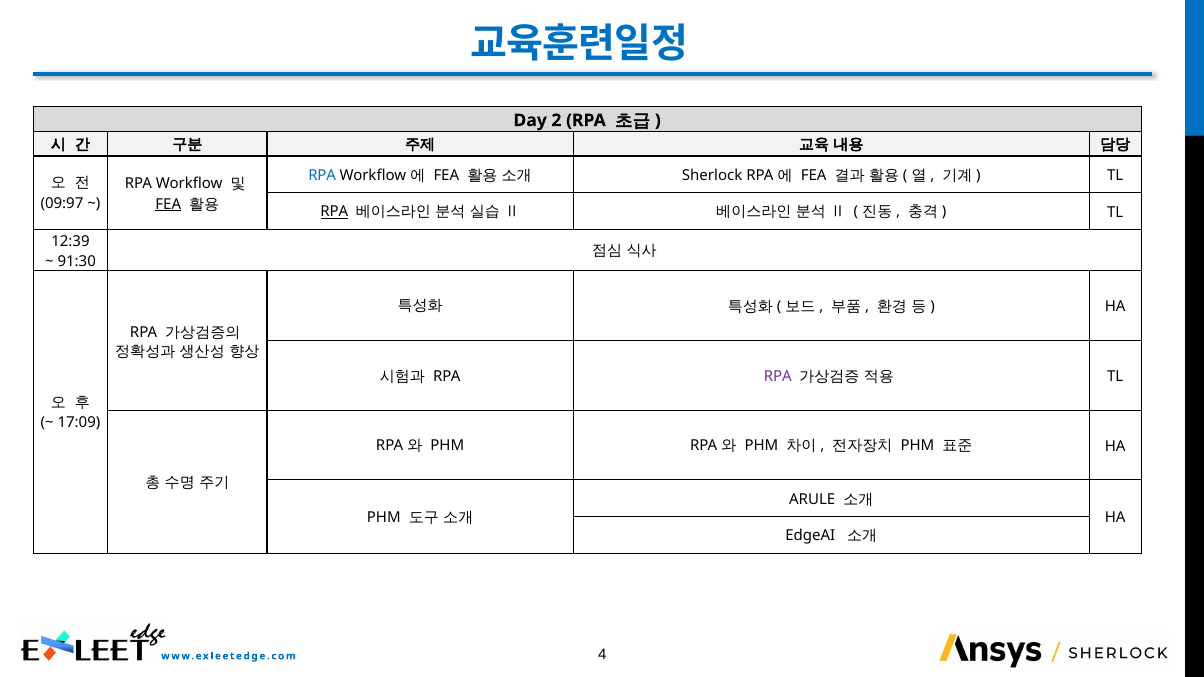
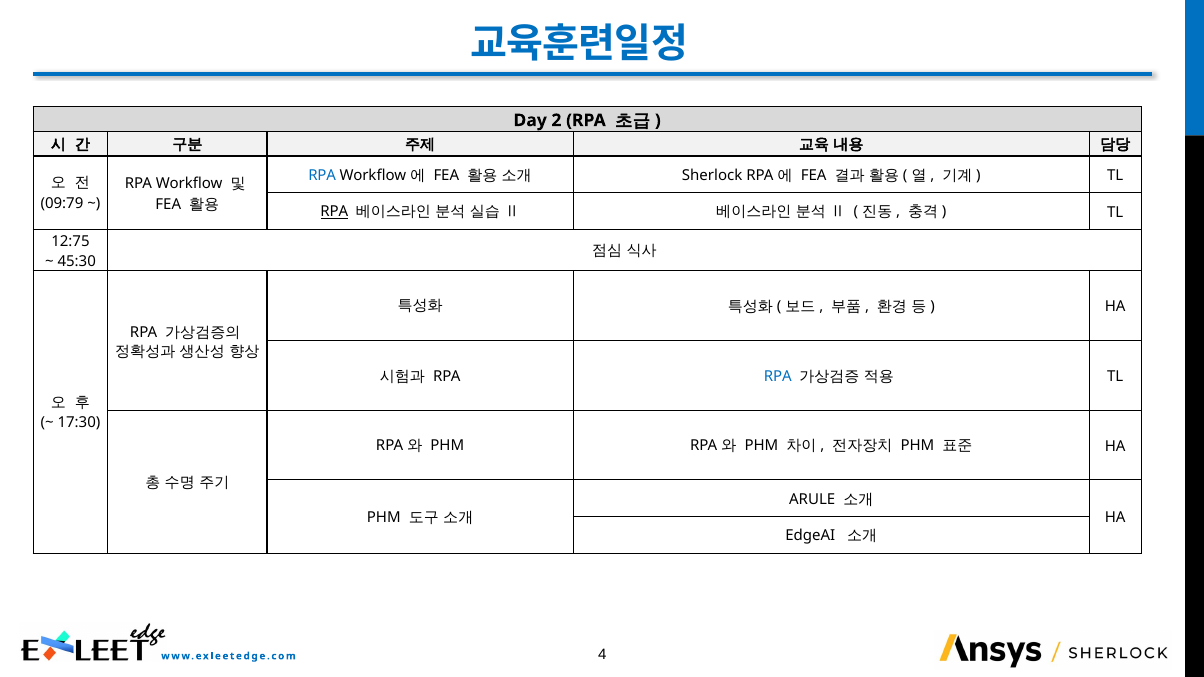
09:97: 09:97 -> 09:79 (62, 203)
FEA underline: present -> none (168, 204)
12:39: 12:39 -> 12:75 (70, 241)
91:30: 91:30 -> 45:30 (77, 262)
RPA colour: purple -> blue (778, 376)
17:09: 17:09 -> 17:30 (79, 423)
